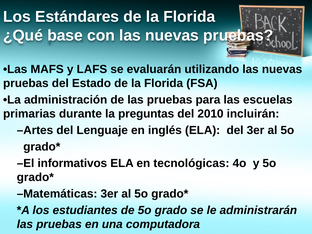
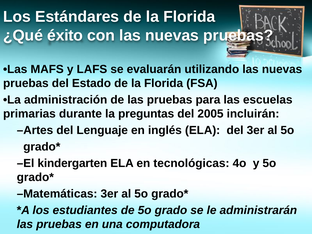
base: base -> éxito (65, 35)
2010: 2010 -> 2005 (210, 114)
informativos: informativos -> kindergarten (72, 163)
